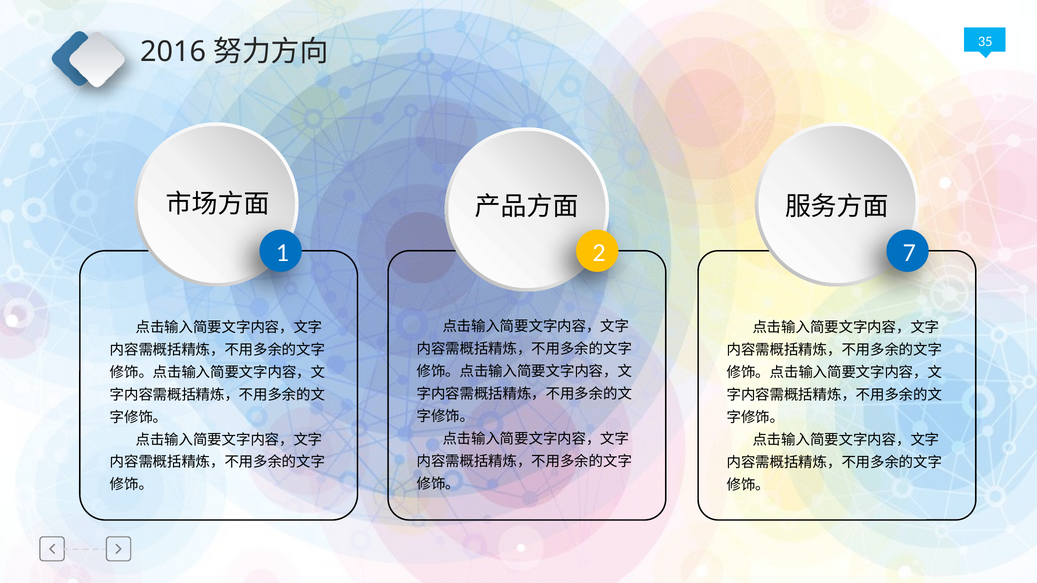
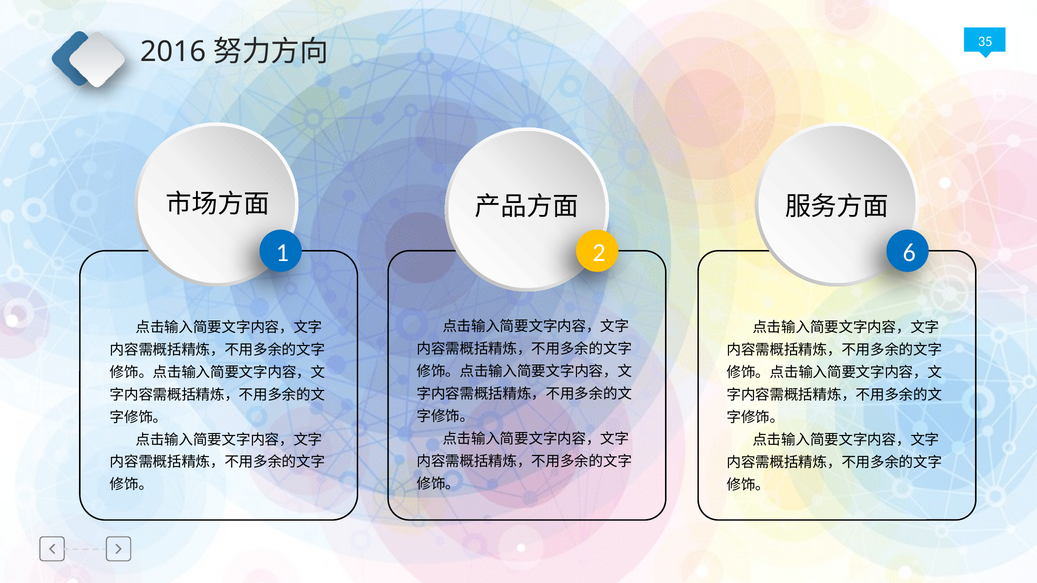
7: 7 -> 6 (909, 253)
